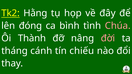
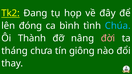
Hằng: Hằng -> Đang (35, 13)
Chúa colour: pink -> light blue (118, 26)
cánh: cánh -> chưa (41, 51)
chiếu: chiếu -> giông (82, 51)
